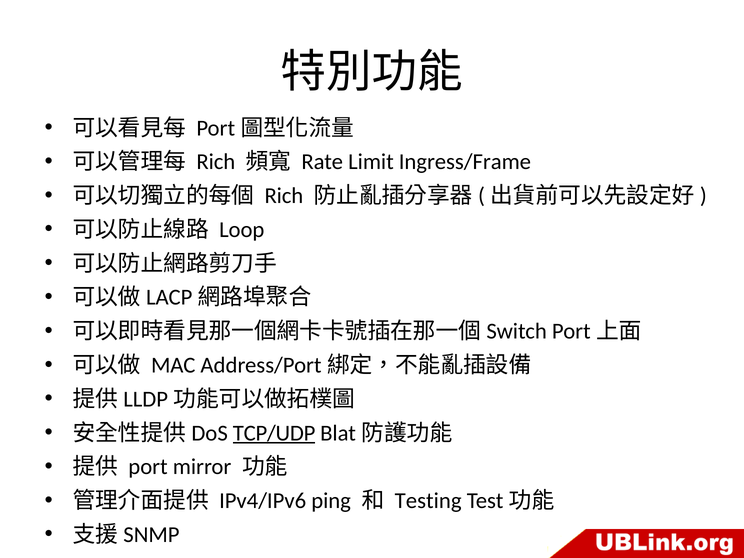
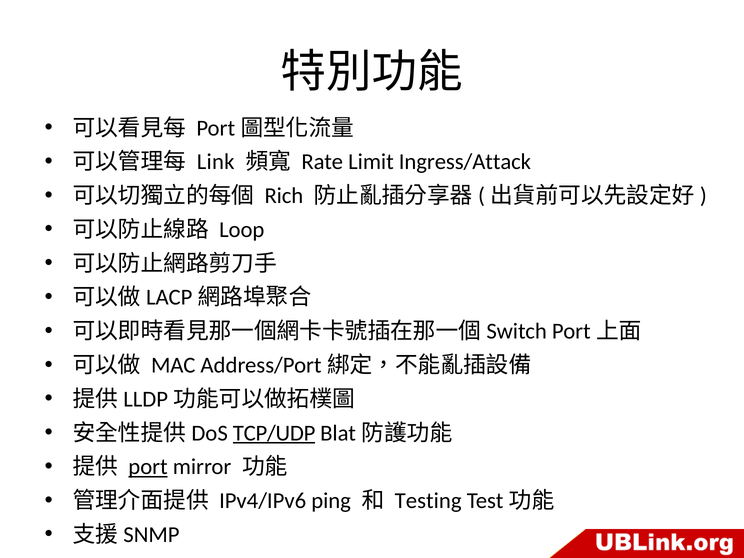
Rich: Rich -> Link (216, 162)
Ingress/Frame: Ingress/Frame -> Ingress/Attack (465, 162)
port underline: none -> present (148, 467)
